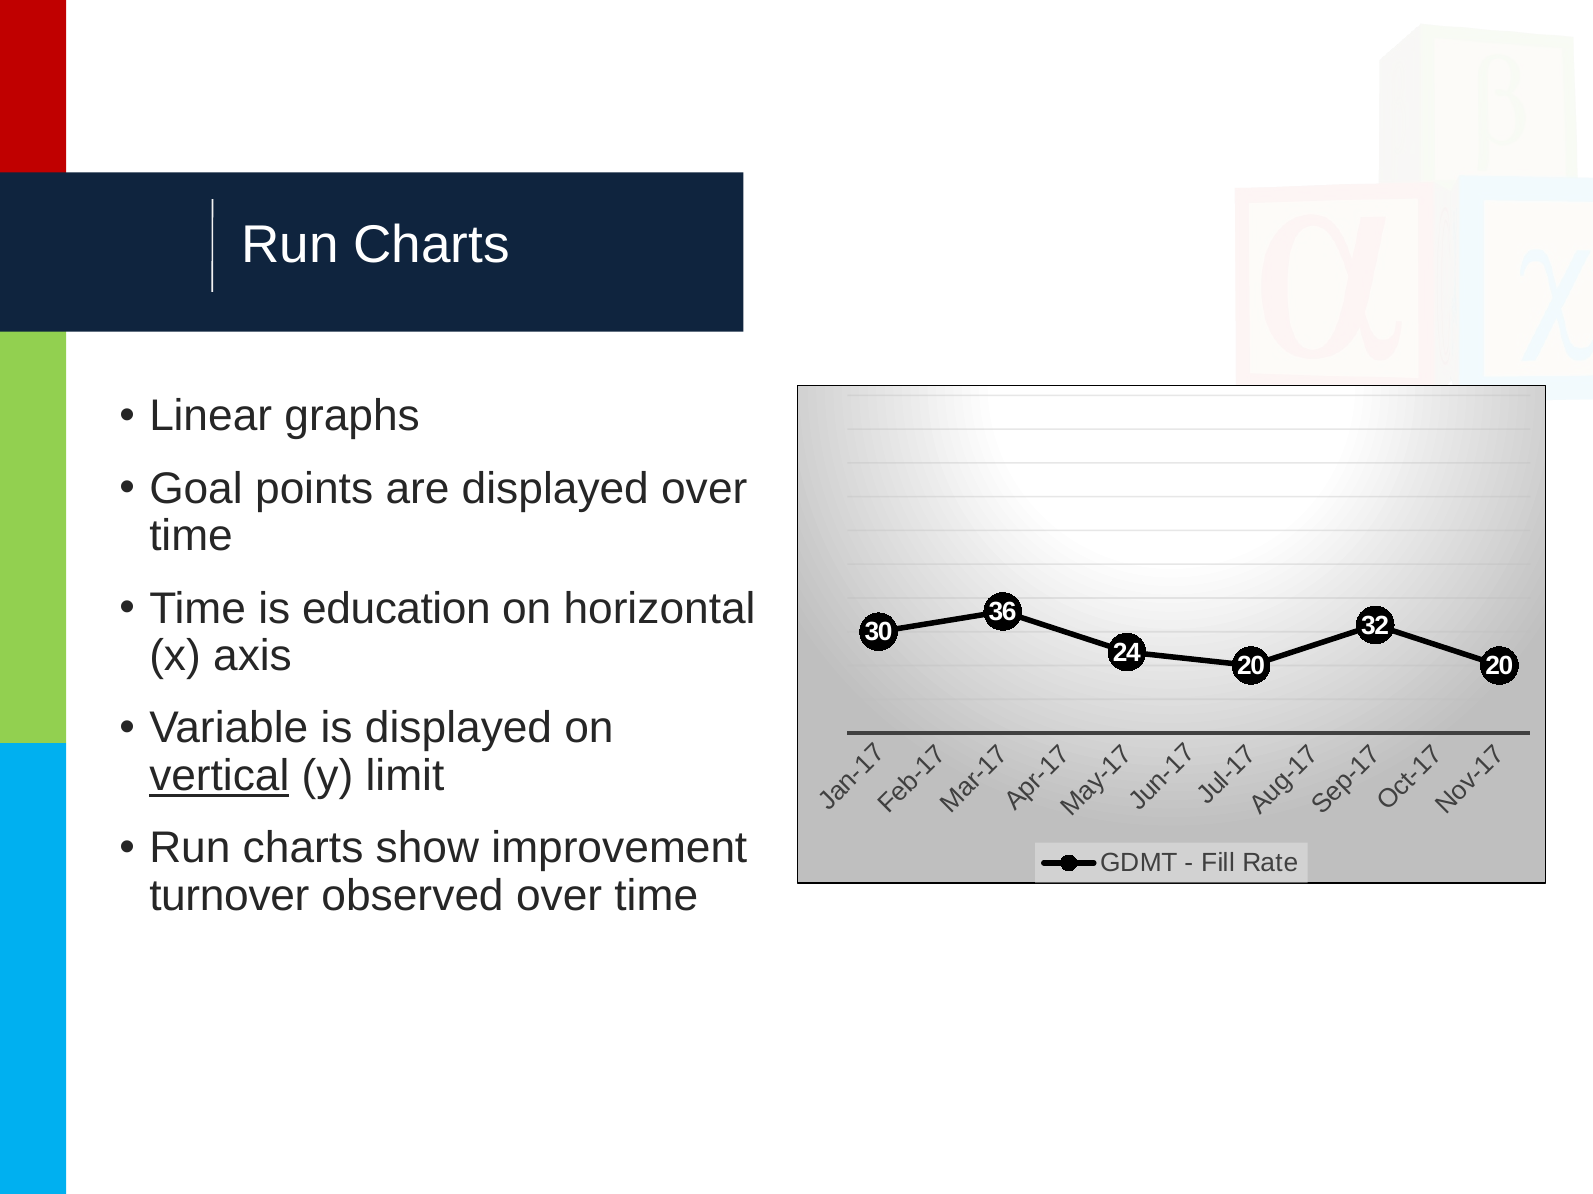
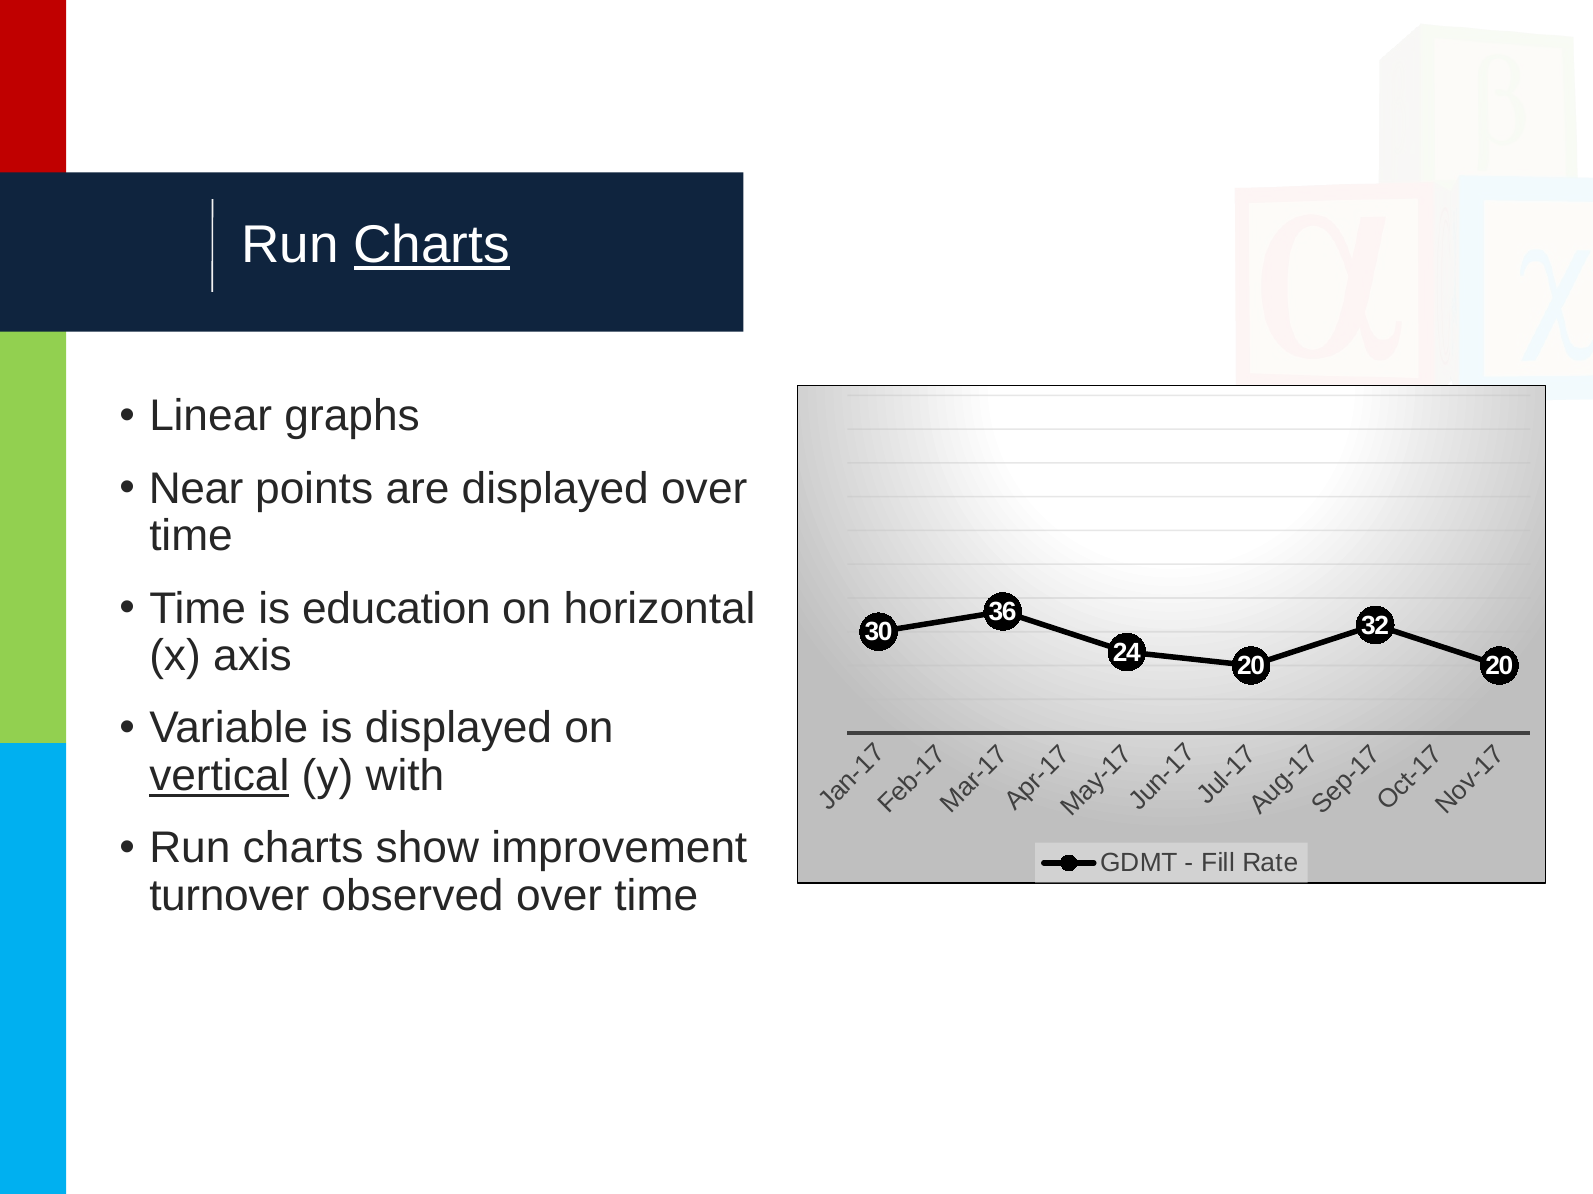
Charts underline: none -> present (432, 245)
Goal: Goal -> Near (196, 489)
limit: limit -> with (405, 777)
